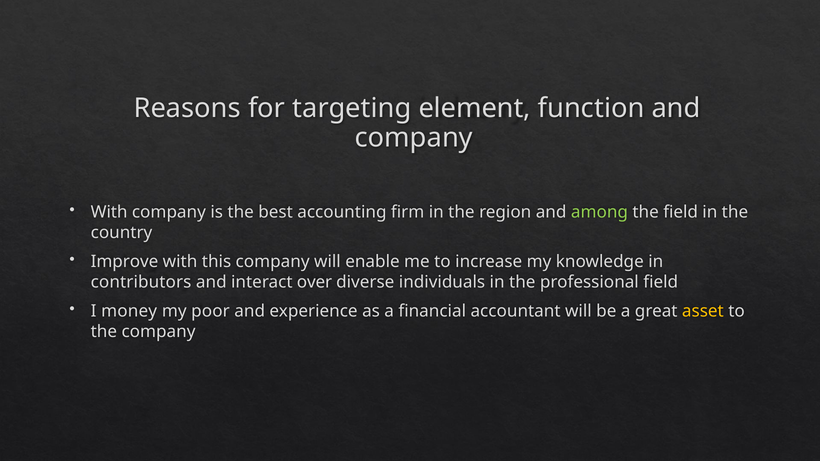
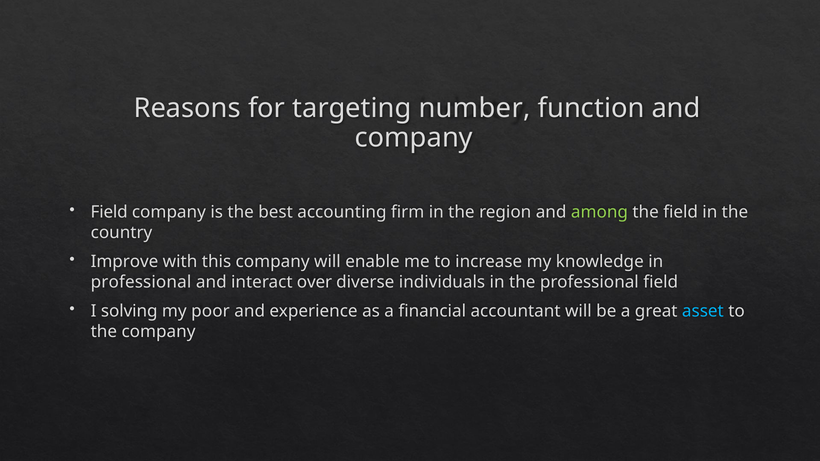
element: element -> number (475, 108)
With: With -> Field (109, 212)
contributors: contributors -> professional (141, 282)
money: money -> solving (129, 311)
asset colour: yellow -> light blue (703, 311)
